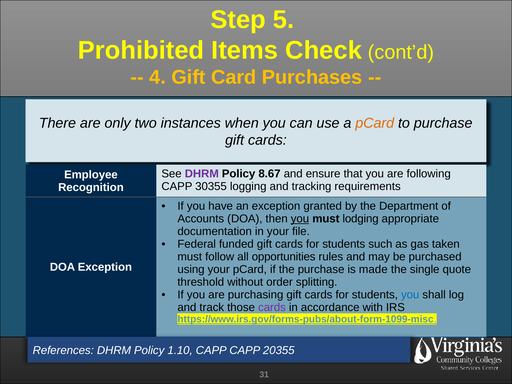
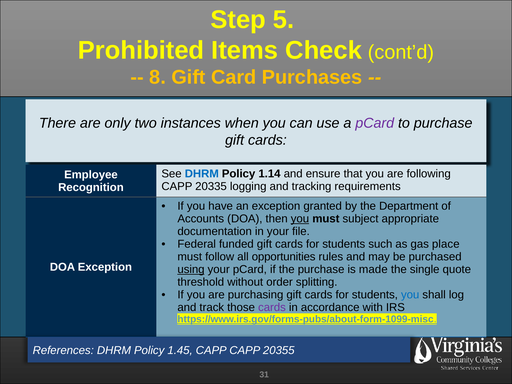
4: 4 -> 8 (158, 77)
pCard colour: orange -> purple (375, 123)
DHRM colour: purple -> blue (202, 174)
8.67: 8.67 -> 1.14 (269, 174)
30355: 30355 -> 20335 (211, 186)
lodging: lodging -> subject (361, 219)
taken: taken -> place (446, 244)
using underline: none -> present (191, 269)
1.10: 1.10 -> 1.45 (180, 351)
